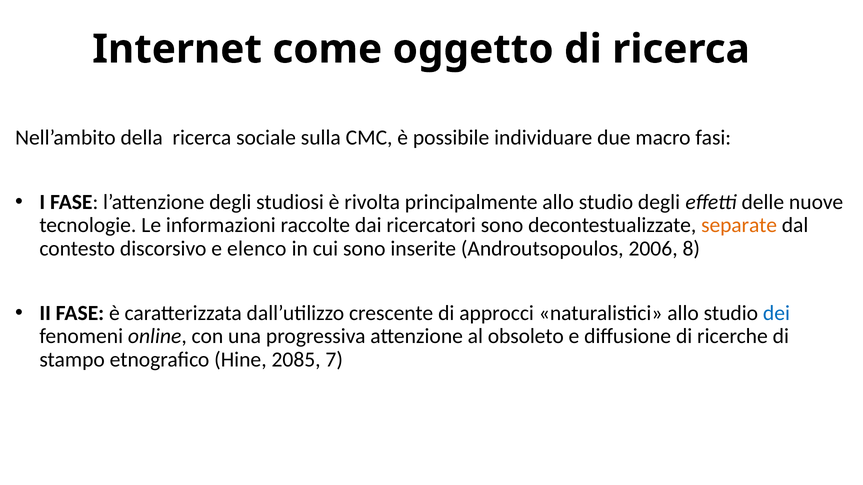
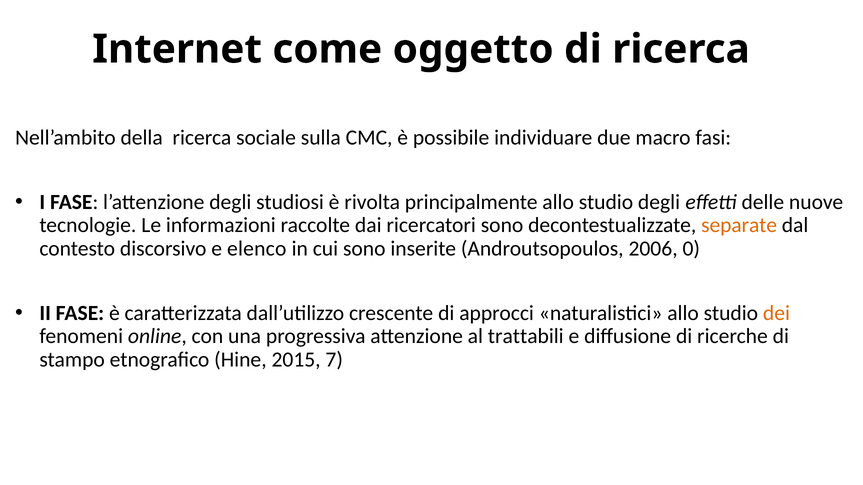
8: 8 -> 0 (691, 249)
dei colour: blue -> orange (776, 313)
obsoleto: obsoleto -> trattabili (526, 337)
2085: 2085 -> 2015 (296, 360)
